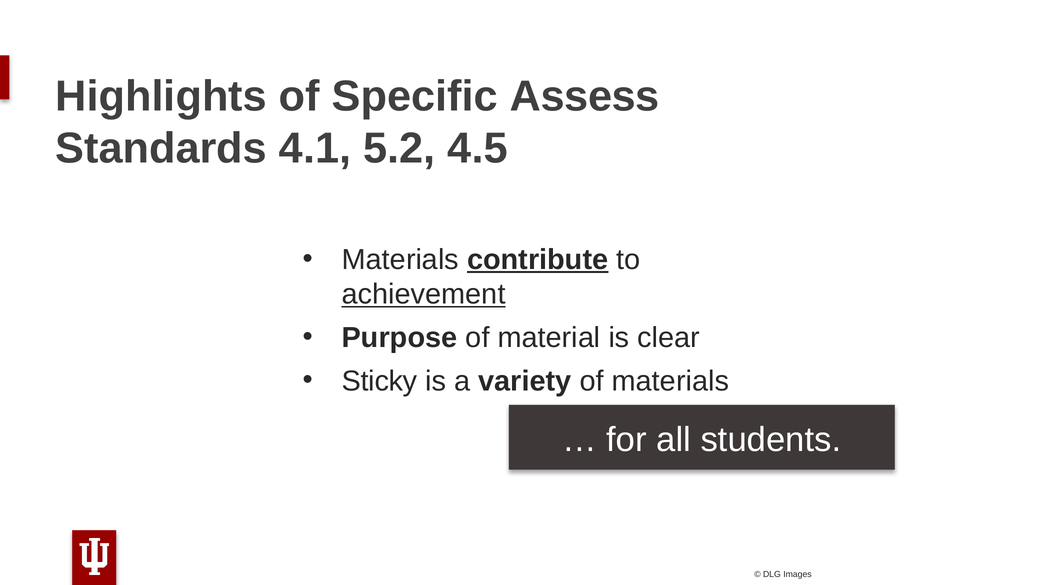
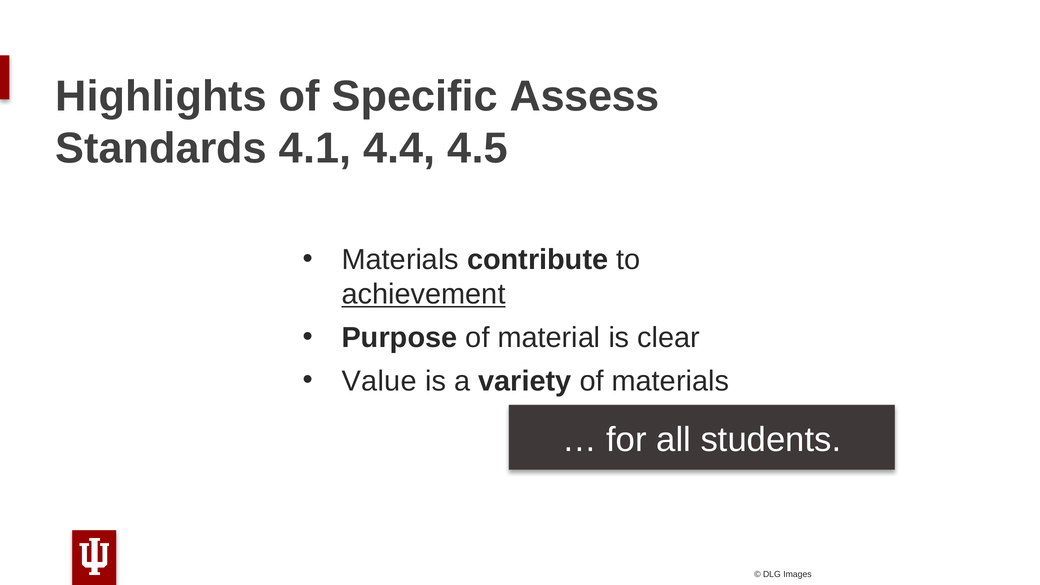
5.2: 5.2 -> 4.4 (399, 148)
contribute underline: present -> none (538, 260)
Sticky: Sticky -> Value (379, 381)
